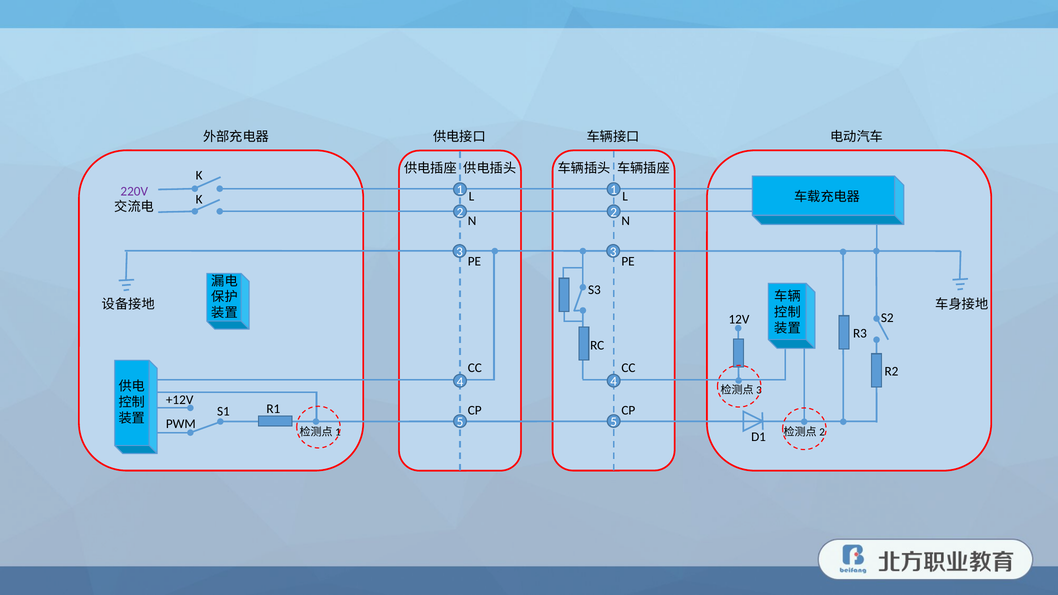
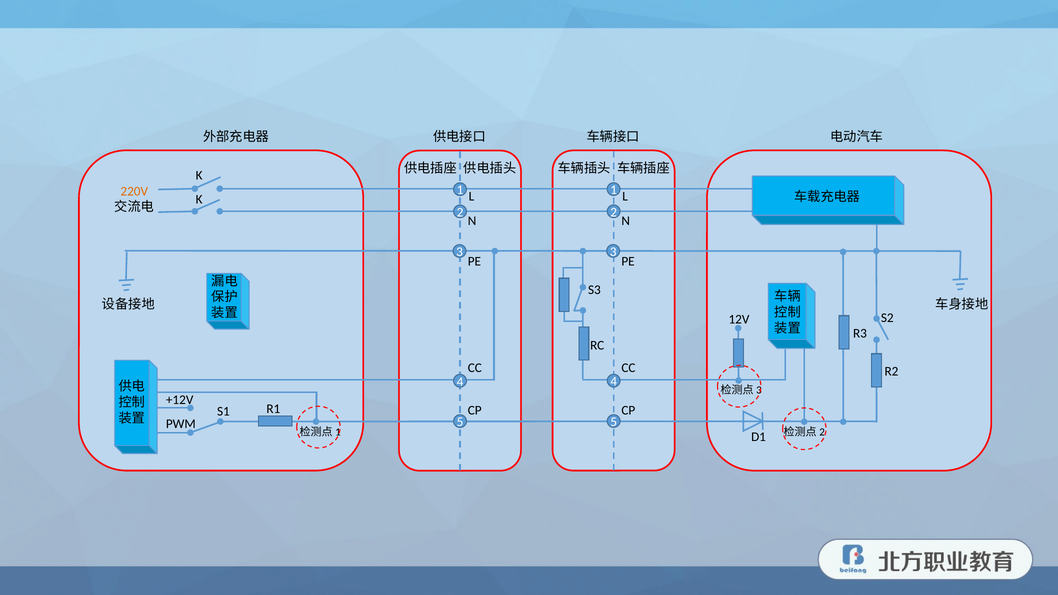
220V colour: purple -> orange (134, 191)
